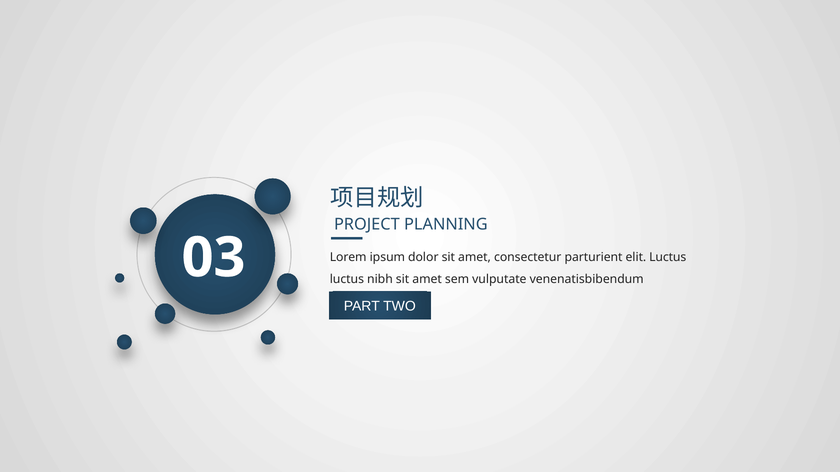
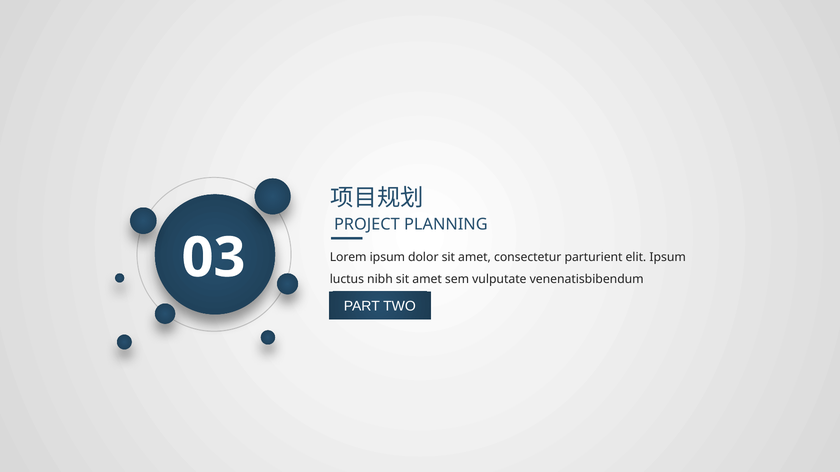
elit Luctus: Luctus -> Ipsum (668, 257)
